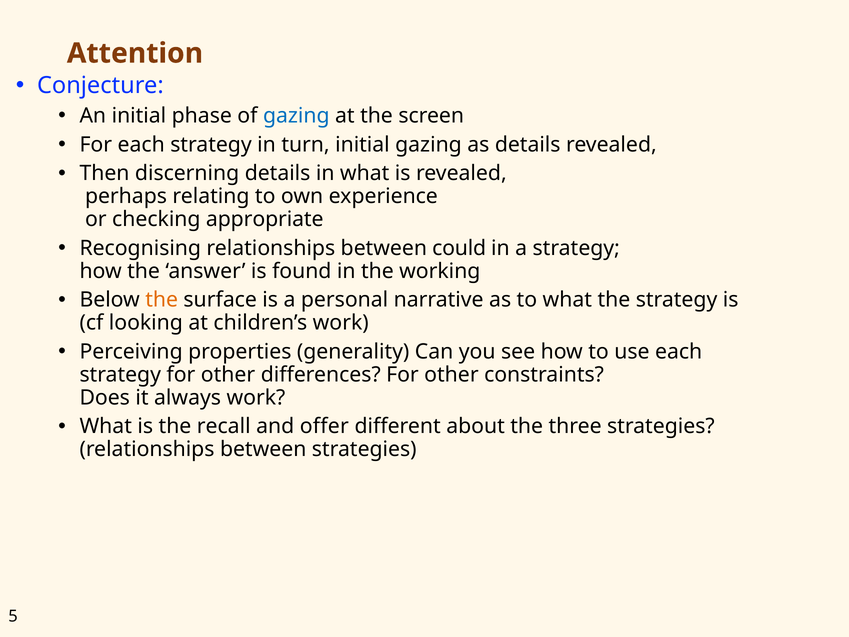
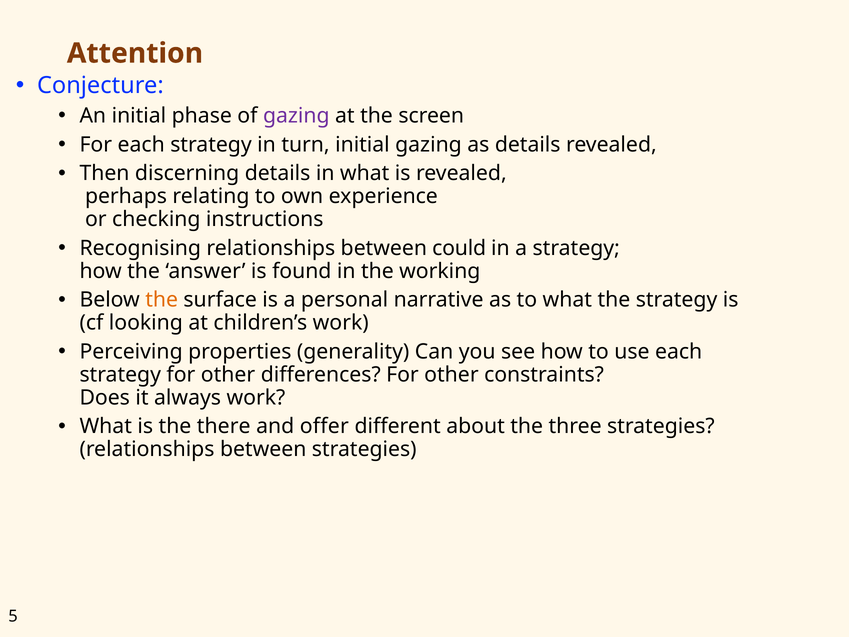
gazing colour: blue -> purple (296, 116)
appropriate: appropriate -> instructions (265, 219)
recall: recall -> there (224, 426)
